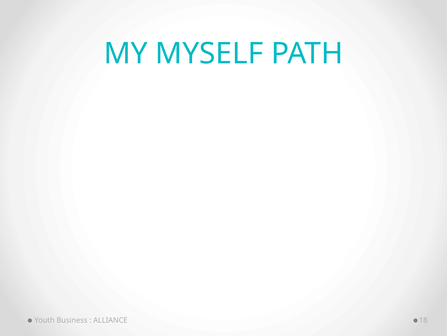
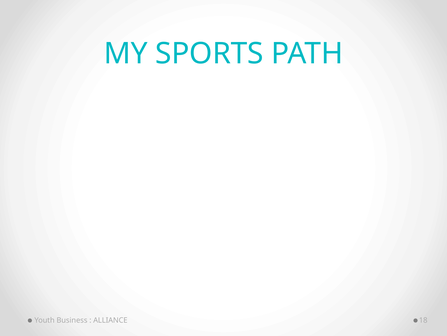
MYSELF: MYSELF -> SPORTS (209, 53)
